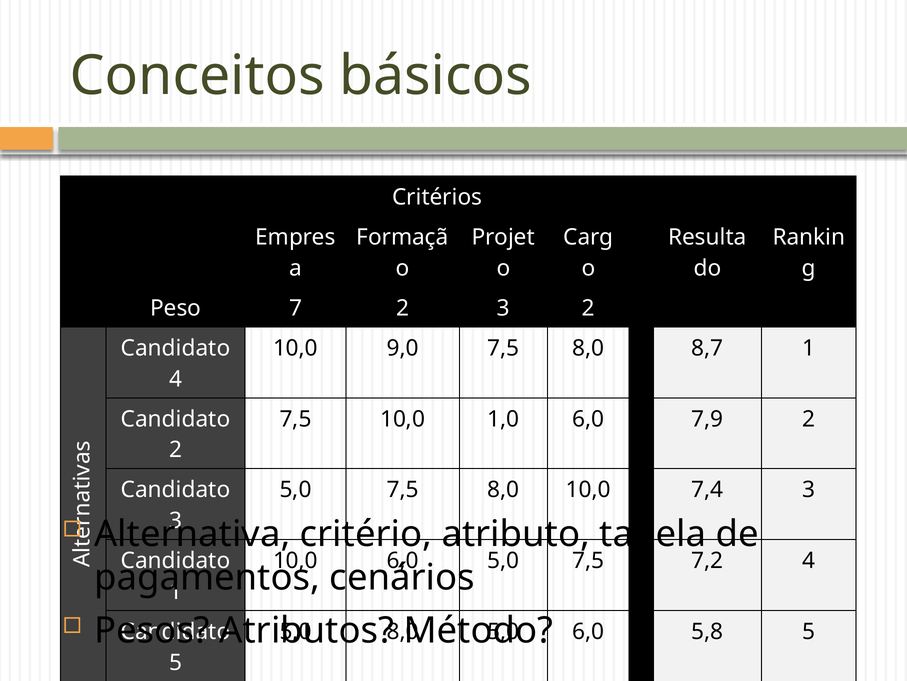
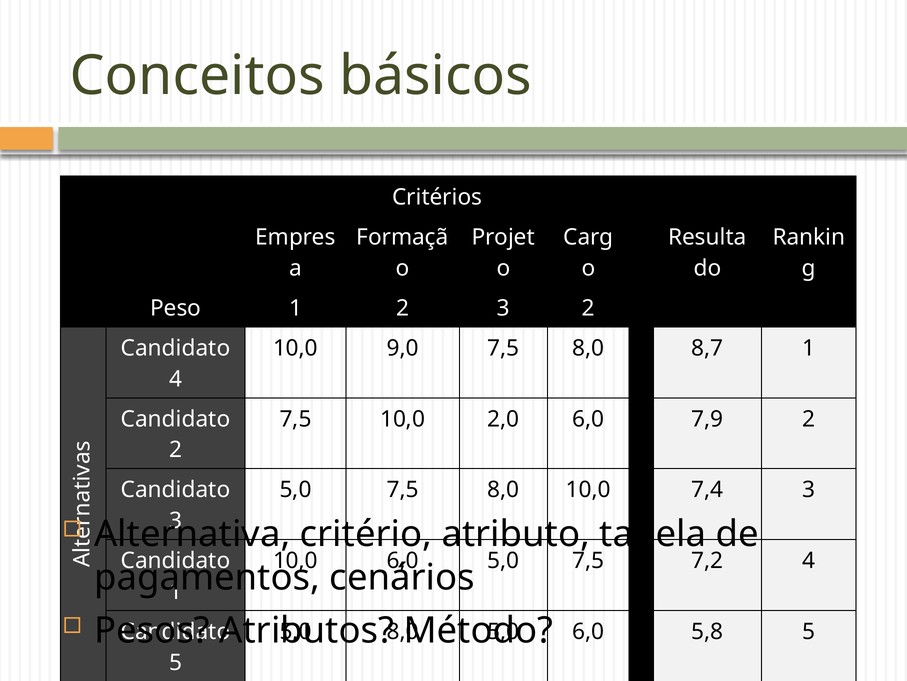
Peso 7: 7 -> 1 (296, 308)
1,0: 1,0 -> 2,0 (503, 419)
